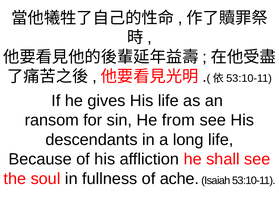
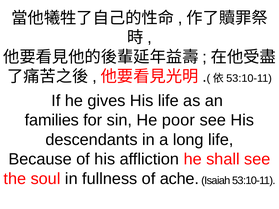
ransom: ransom -> families (52, 120)
from: from -> poor (178, 120)
